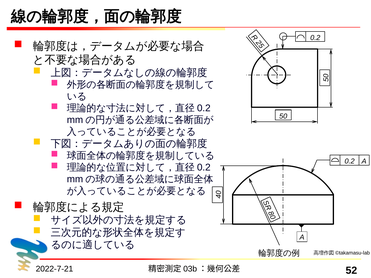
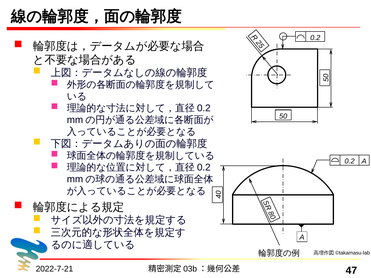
52: 52 -> 47 (351, 271)
